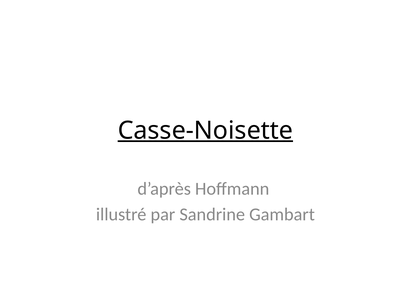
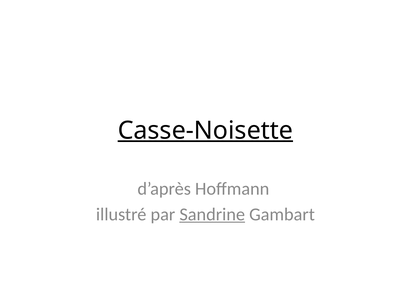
Sandrine underline: none -> present (212, 215)
